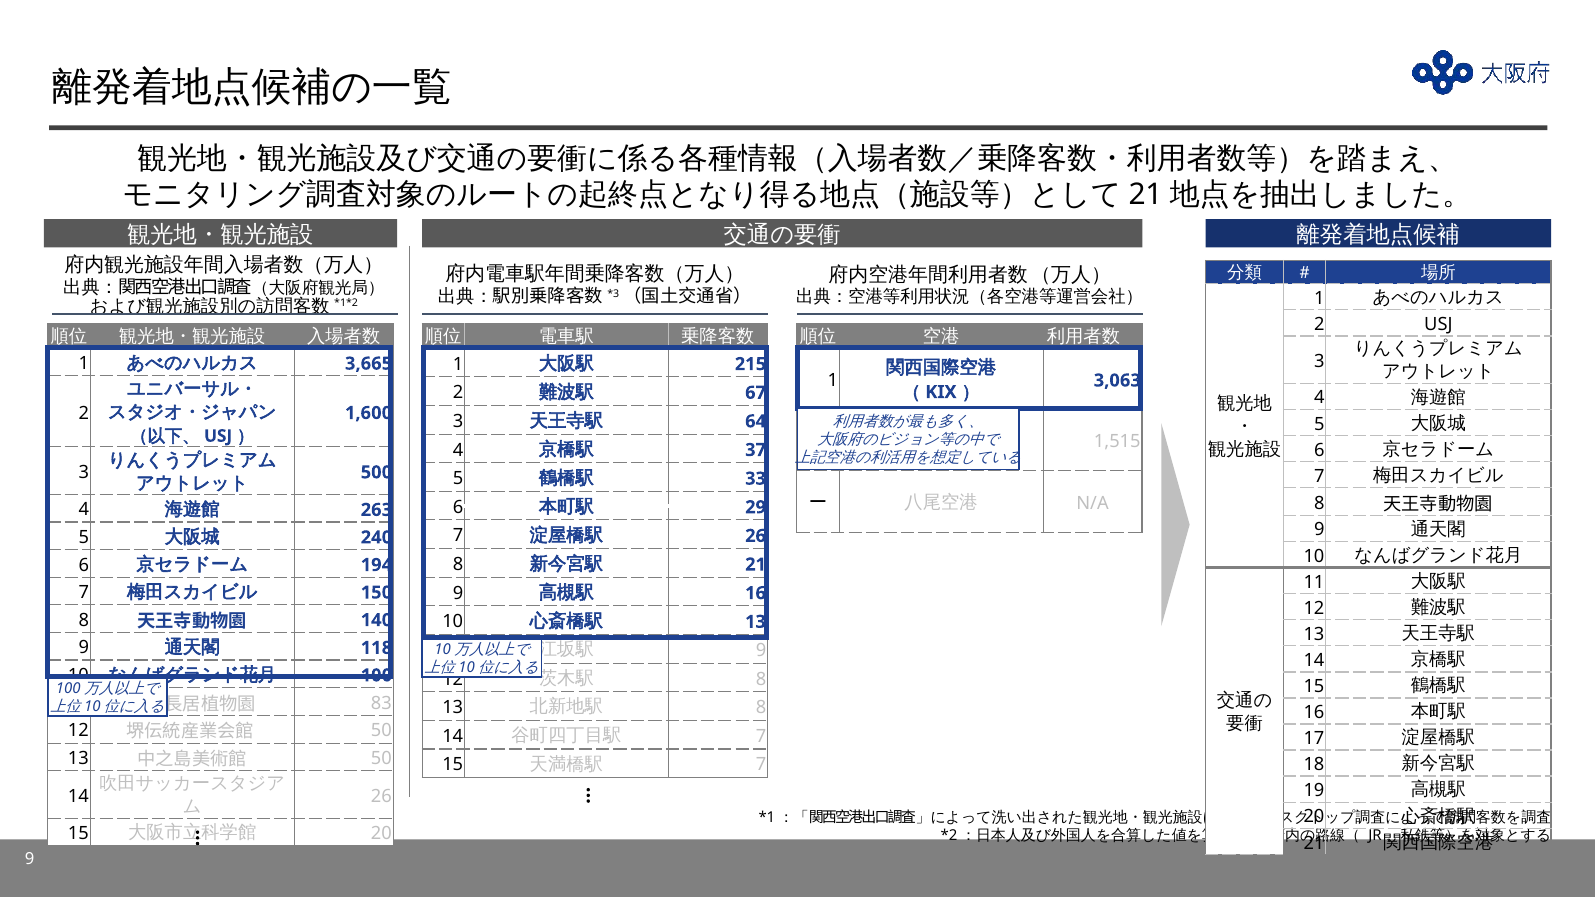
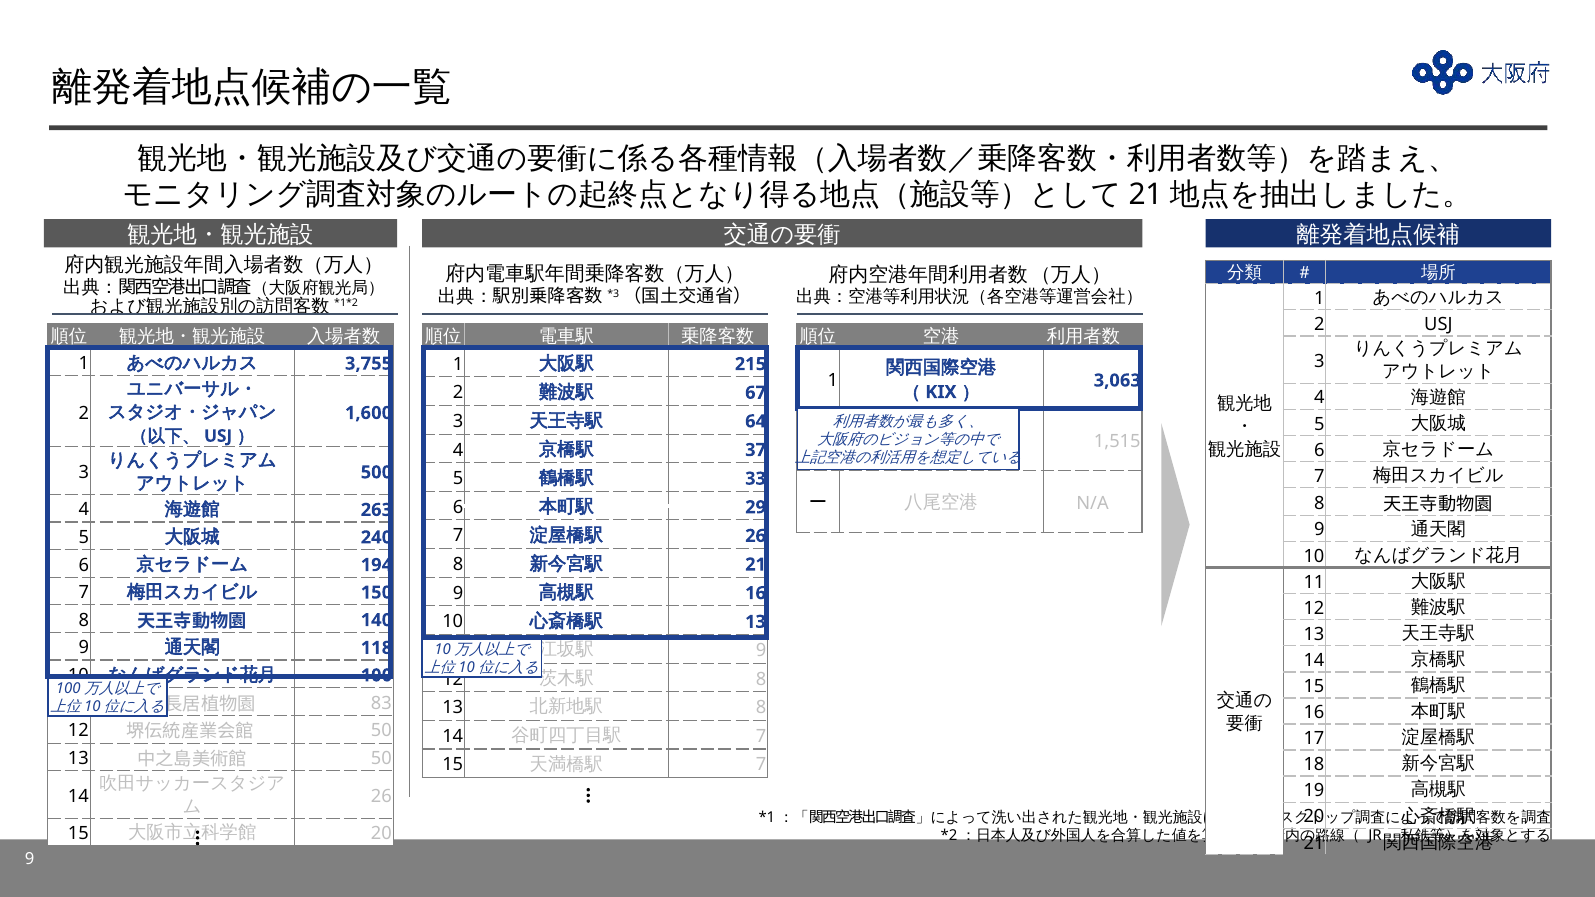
3,665: 3,665 -> 3,755 (369, 364)
